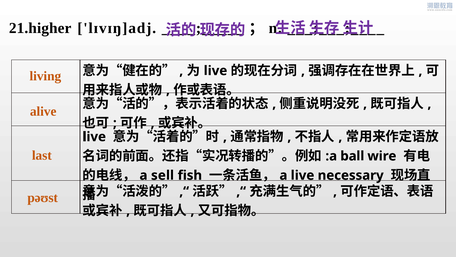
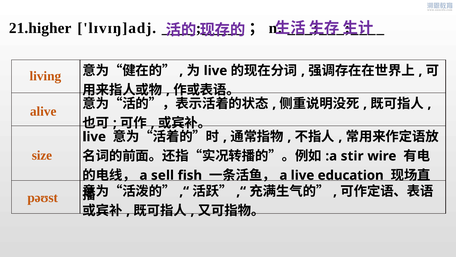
last: last -> size (42, 155)
ball: ball -> stir (352, 156)
necessary: necessary -> education (351, 175)
